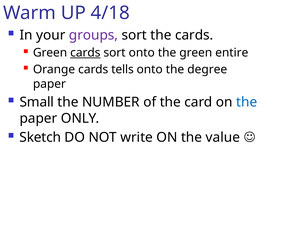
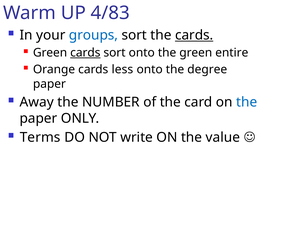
4/18: 4/18 -> 4/83 (110, 13)
groups colour: purple -> blue (94, 35)
cards underline: none -> present (194, 35)
tells: tells -> less (122, 70)
Small: Small -> Away (37, 102)
Sketch: Sketch -> Terms (40, 138)
